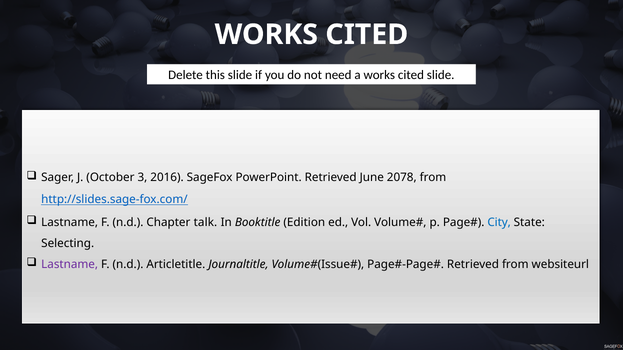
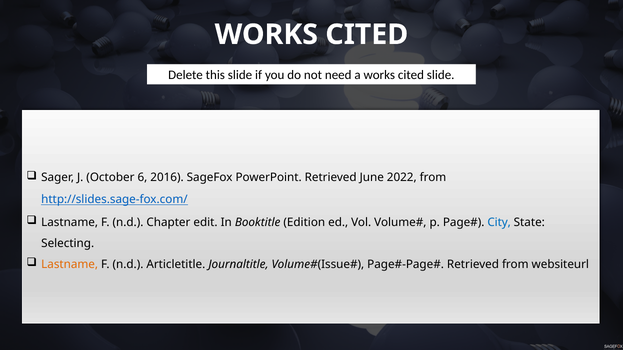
3: 3 -> 6 (142, 178)
2078: 2078 -> 2022 (402, 178)
talk: talk -> edit (205, 223)
Lastname colour: purple -> orange (70, 265)
